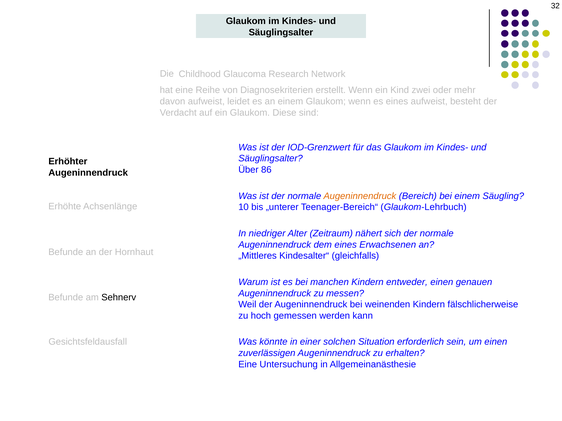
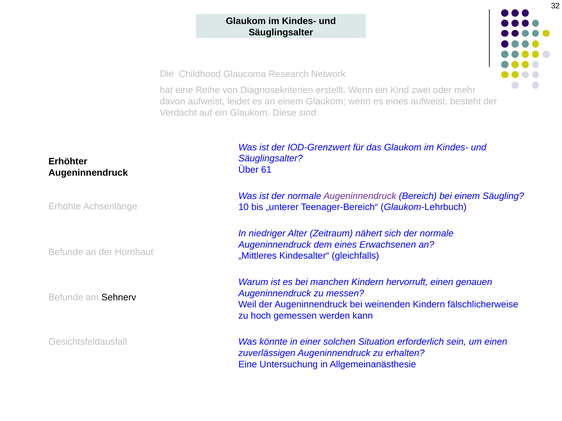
86: 86 -> 61 (266, 170)
Augeninnendruck colour: orange -> purple (360, 196)
entweder: entweder -> hervorruft (407, 282)
